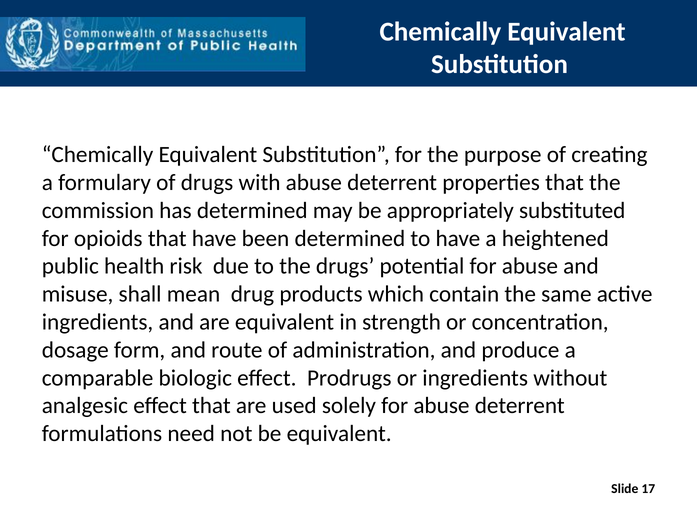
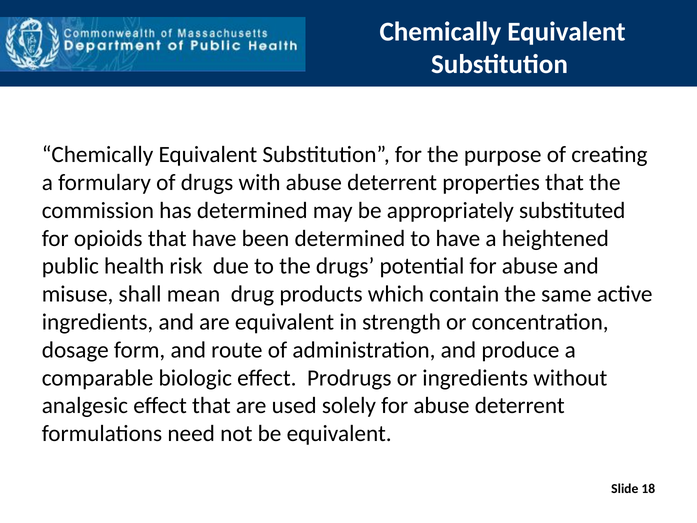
17: 17 -> 18 (648, 489)
